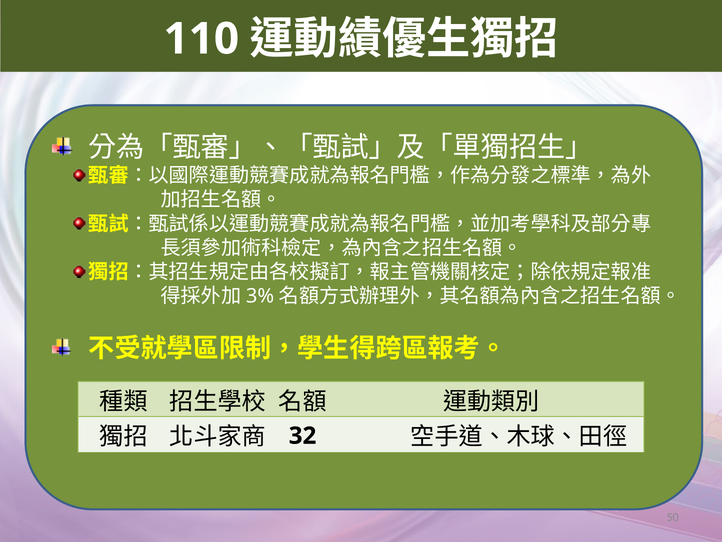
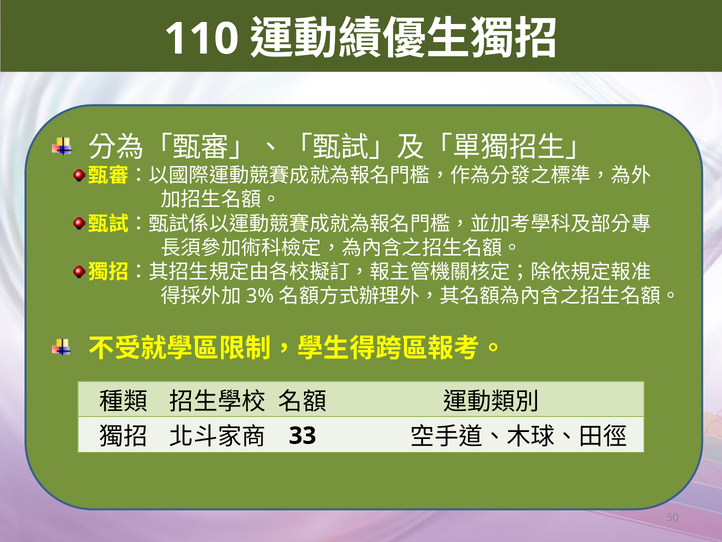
32: 32 -> 33 (303, 435)
